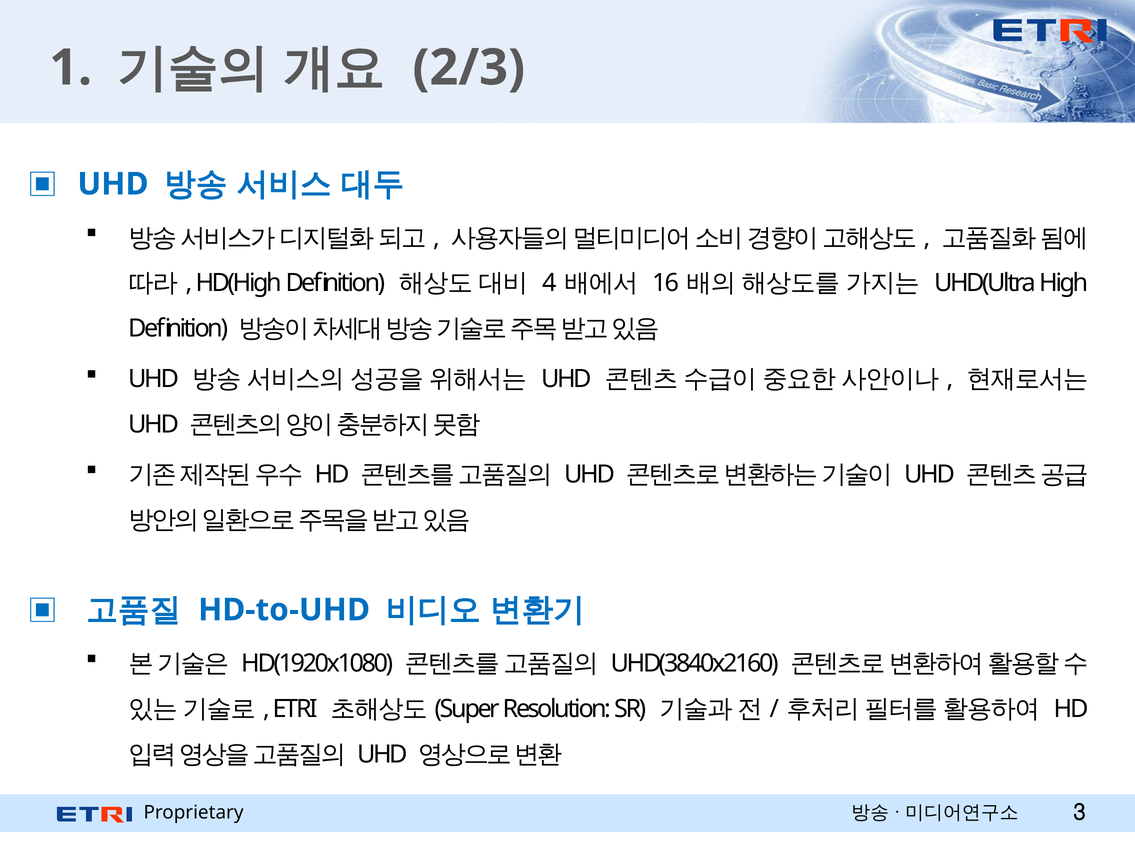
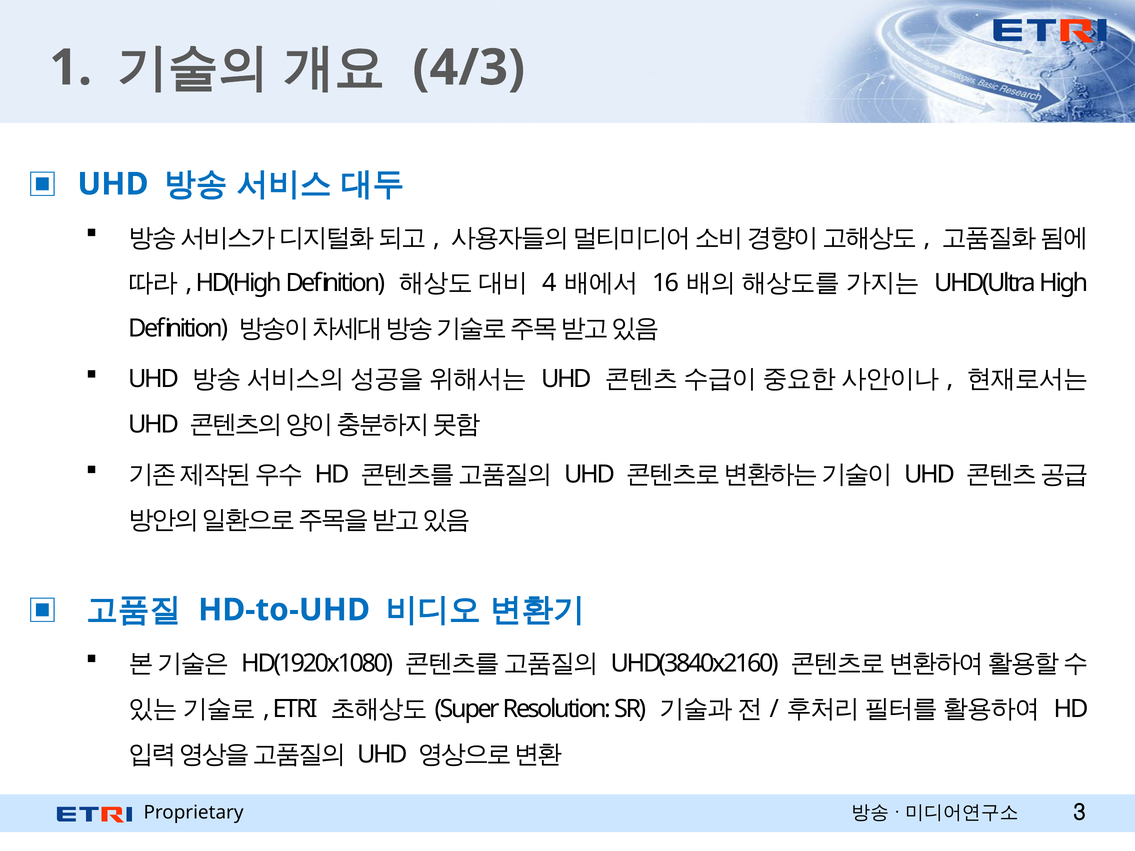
2/3: 2/3 -> 4/3 (469, 68)
